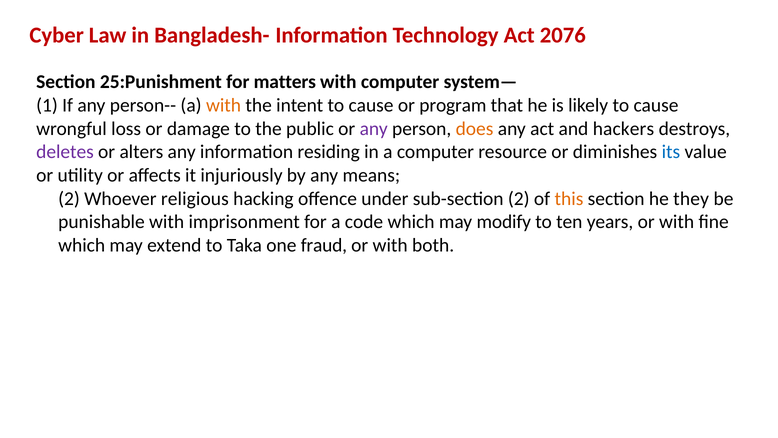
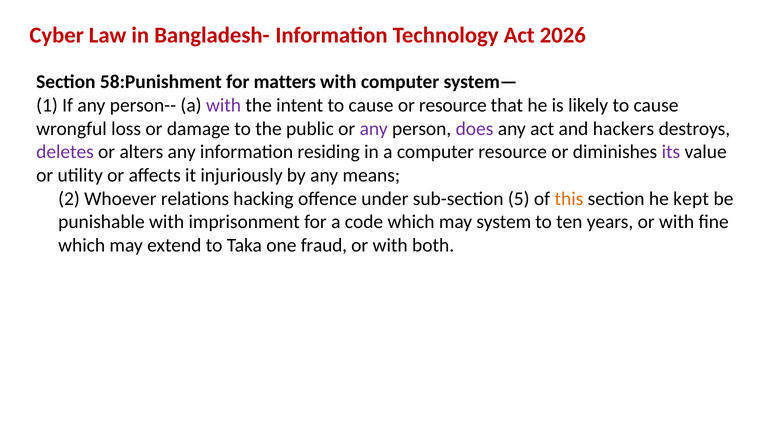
2076: 2076 -> 2026 (563, 35)
25:Punishment: 25:Punishment -> 58:Punishment (161, 82)
with colour: orange -> purple (224, 105)
or program: program -> resource (453, 105)
does colour: orange -> purple (475, 129)
its colour: blue -> purple (671, 152)
religious: religious -> relations (195, 199)
sub-section 2: 2 -> 5 (519, 199)
they: they -> kept (691, 199)
modify: modify -> system (504, 222)
